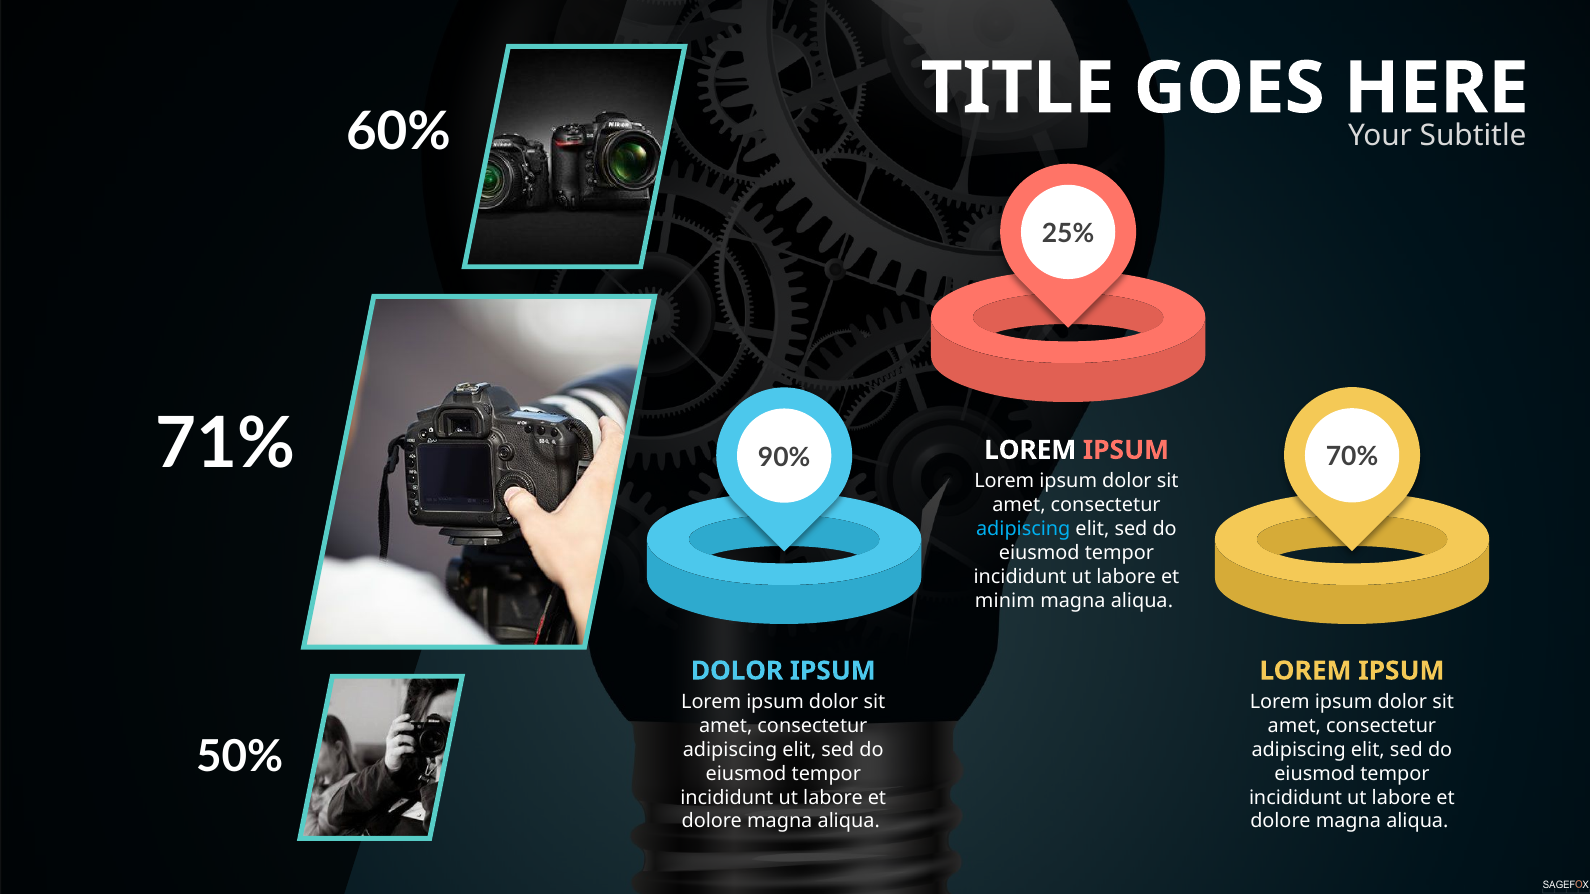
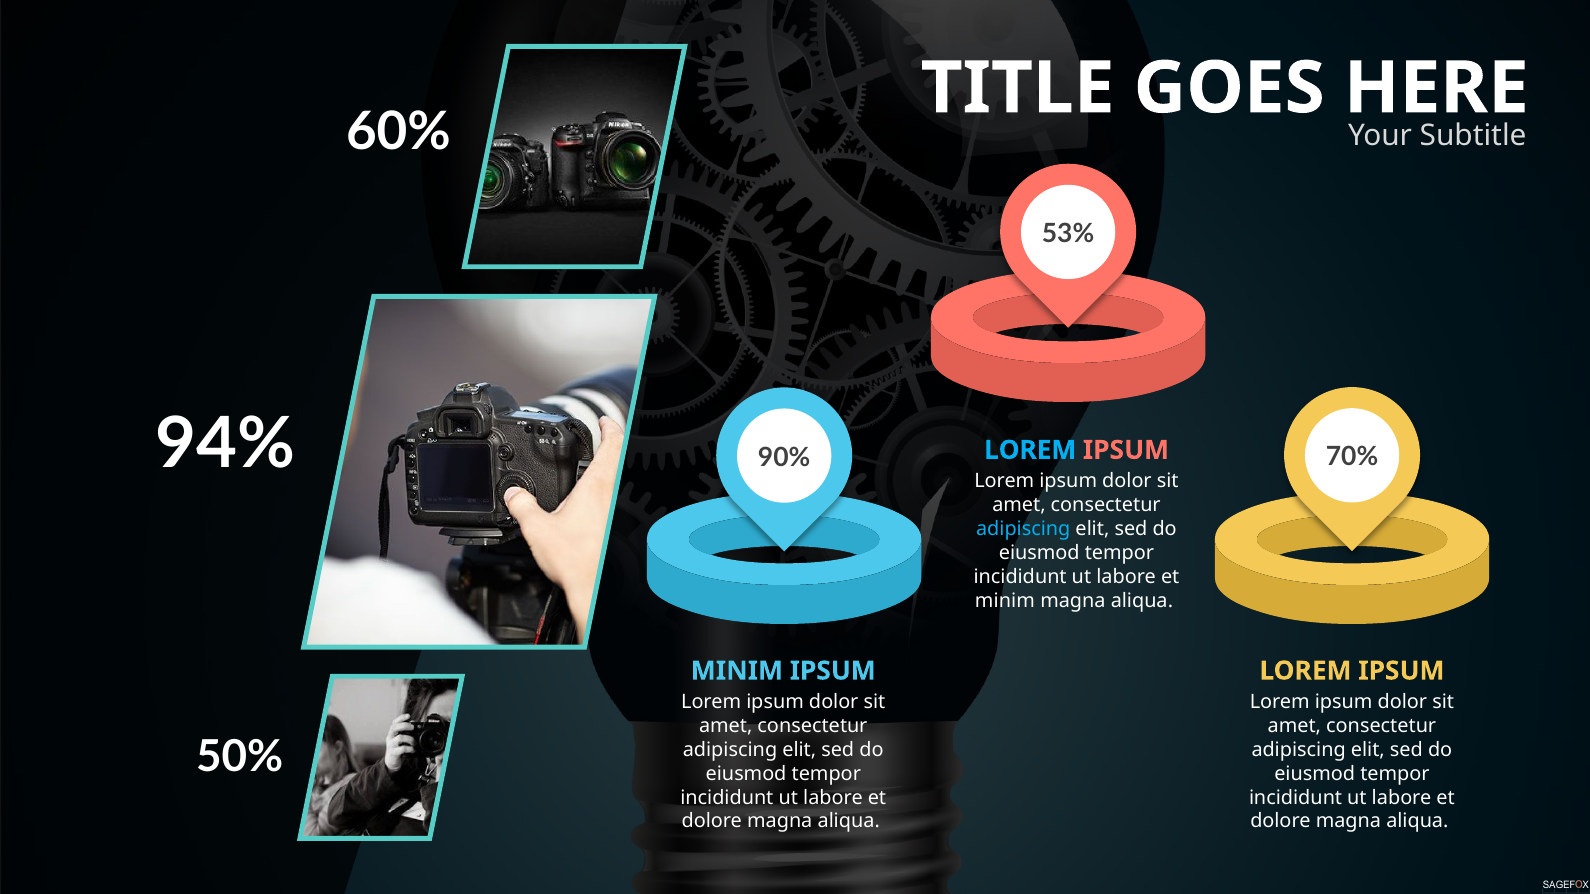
25%: 25% -> 53% (1068, 234)
71%: 71% -> 94% (225, 445)
LOREM colour: white -> light blue (1030, 450)
DOLOR: DOLOR -> MINIM (737, 671)
